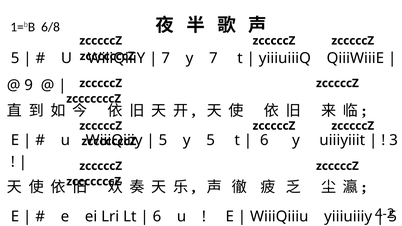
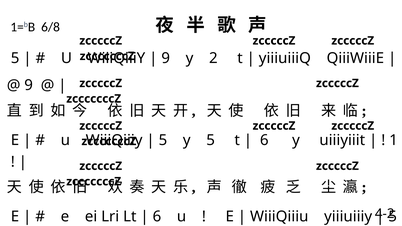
7: 7 -> 9 (166, 58)
y 7: 7 -> 2 (213, 58)
3: 3 -> 1 (394, 140)
